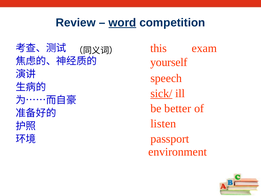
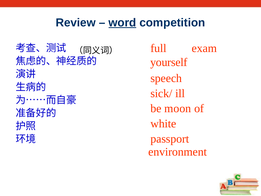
this: this -> full (159, 48)
sick/ underline: present -> none (161, 93)
better: better -> moon (178, 108)
listen: listen -> white (163, 123)
